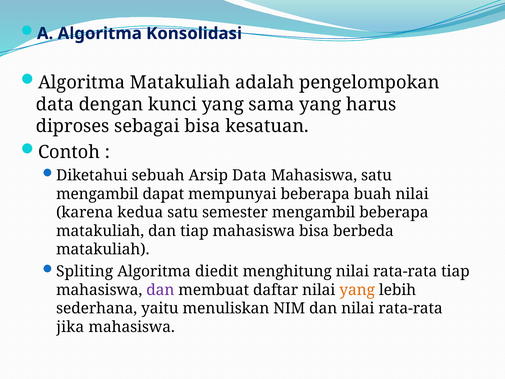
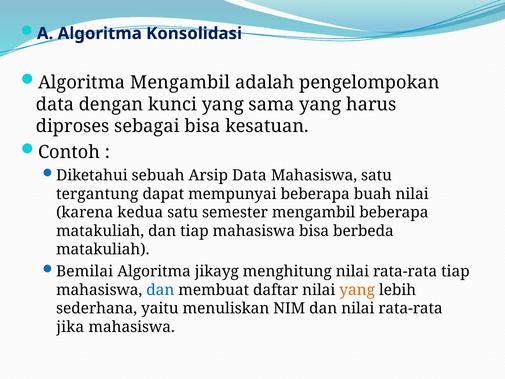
Algoritma Matakuliah: Matakuliah -> Mengambil (180, 82)
mengambil: mengambil -> tergantung (97, 194)
Spliting: Spliting -> Bemilai (85, 271)
diedit: diedit -> jikayg (217, 271)
dan colour: purple -> blue (160, 290)
